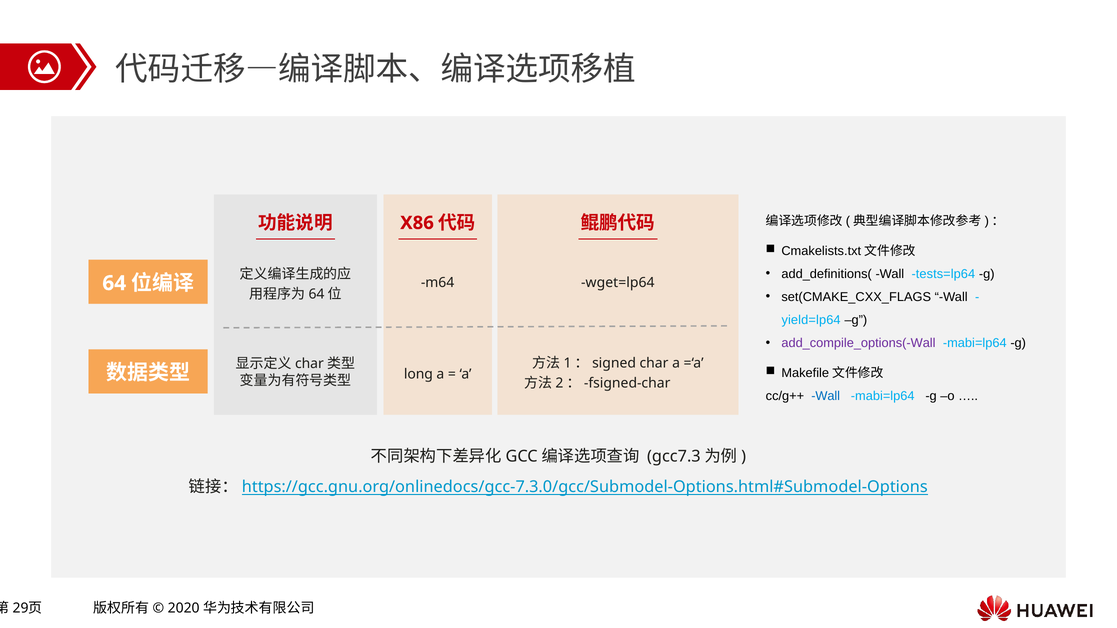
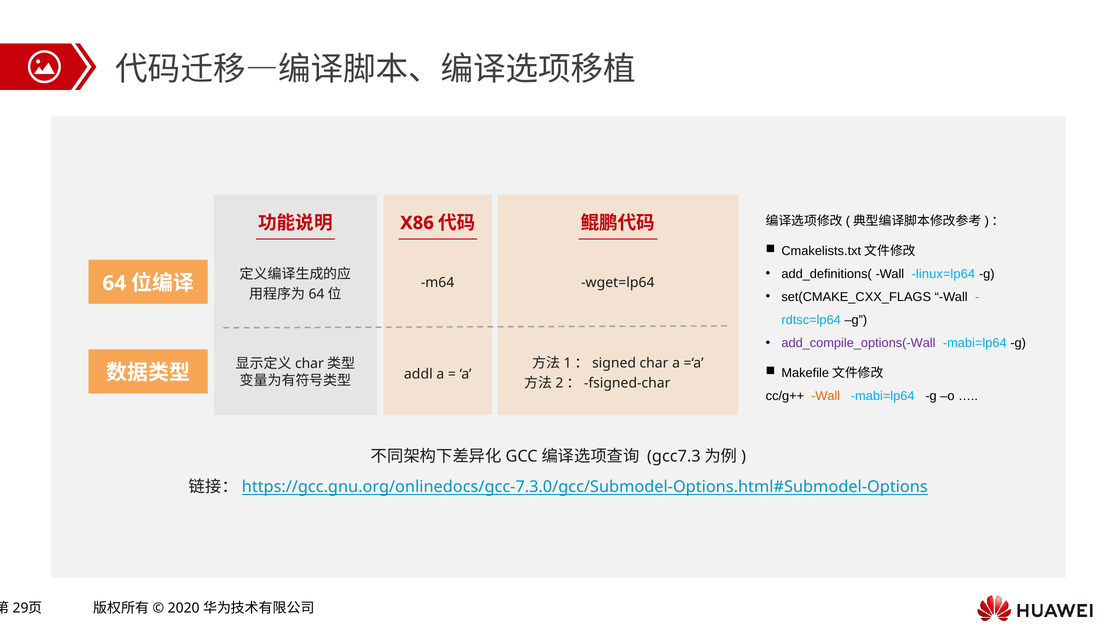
tests=lp64: tests=lp64 -> linux=lp64 (943, 274)
yield=lp64: yield=lp64 -> rdtsc=lp64 (811, 320)
long: long -> addl (418, 374)
Wall colour: blue -> orange (826, 396)
